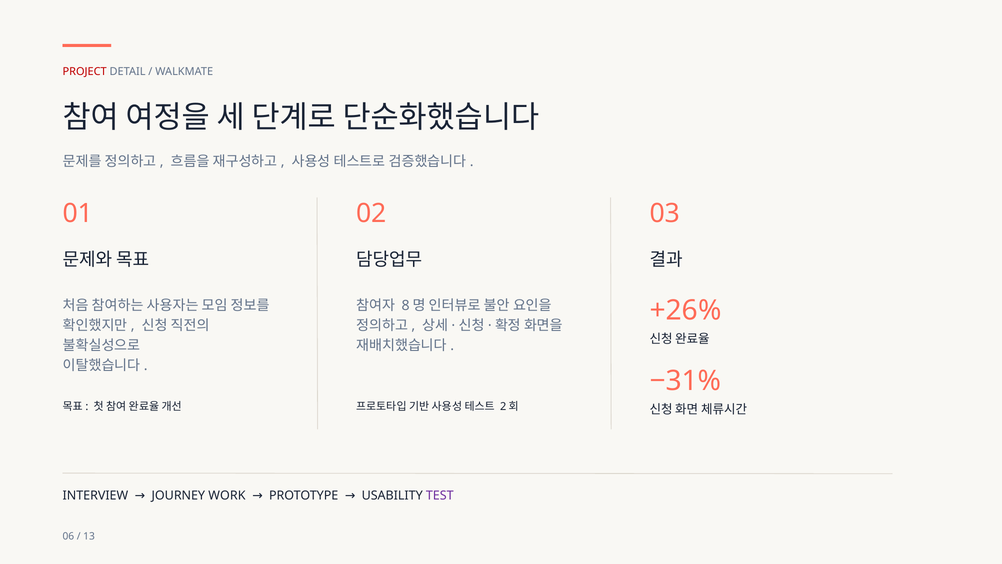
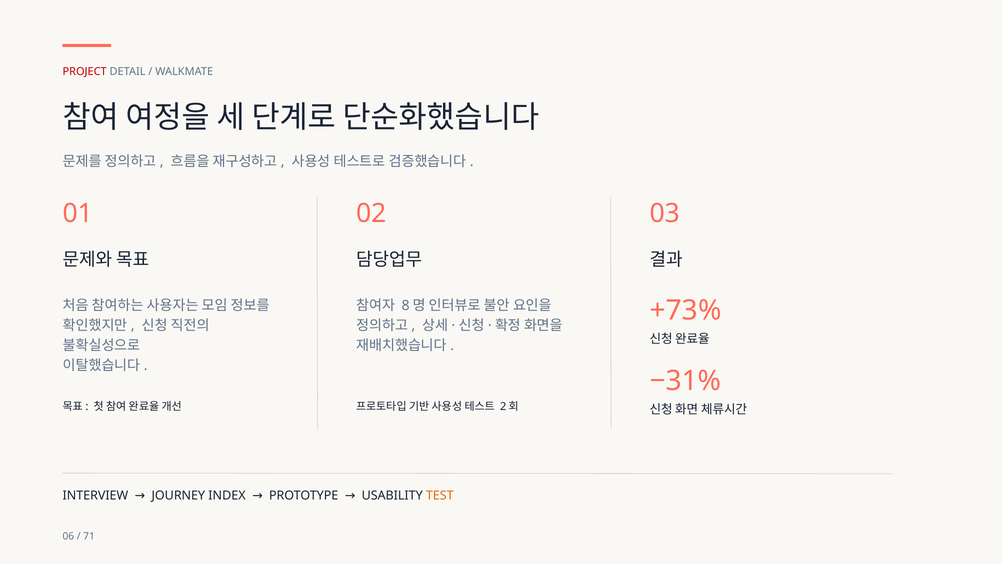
+26%: +26% -> +73% (686, 310)
WORK: WORK -> INDEX (227, 495)
TEST colour: purple -> orange (440, 495)
13: 13 -> 71 (89, 536)
